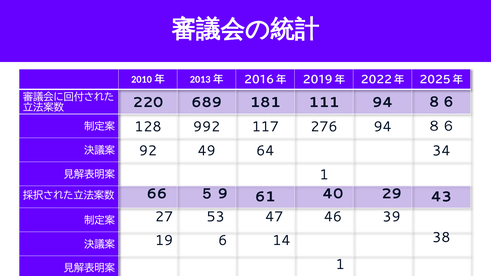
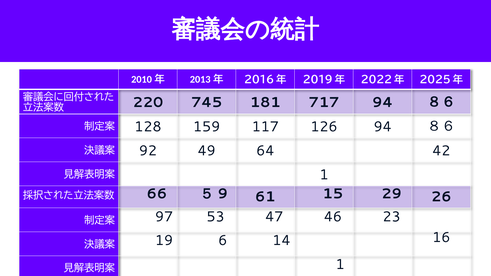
689: 689 -> 745 (207, 103)
111: 111 -> 717 (324, 103)
992: 992 -> 159 (207, 127)
276: 276 -> 126 (324, 127)
34: 34 -> 42 (441, 151)
40: 40 -> 15 (333, 194)
43: 43 -> 26 (441, 197)
27: 27 -> 97 (164, 217)
39: 39 -> 23 (392, 217)
38: 38 -> 16 (441, 238)
